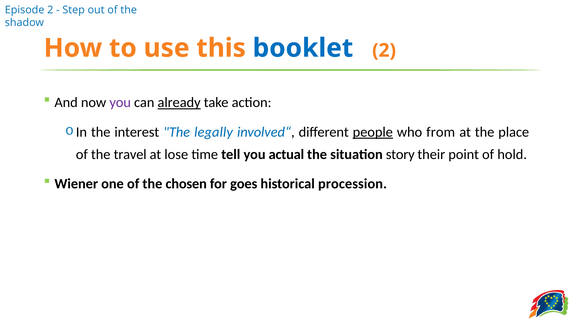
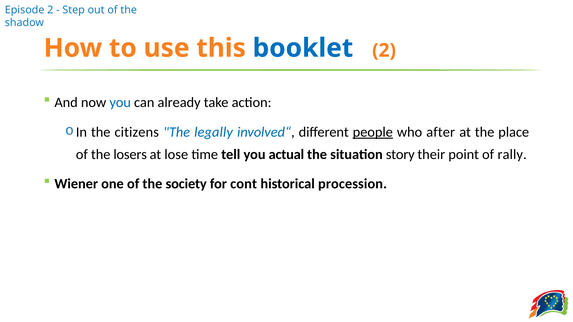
you colour: purple -> blue (120, 103)
already underline: present -> none (179, 103)
interest: interest -> citizens (137, 132)
from: from -> after (441, 132)
travel: travel -> losers (130, 155)
hold: hold -> rally (512, 155)
chosen: chosen -> society (186, 184)
goes: goes -> cont (244, 184)
